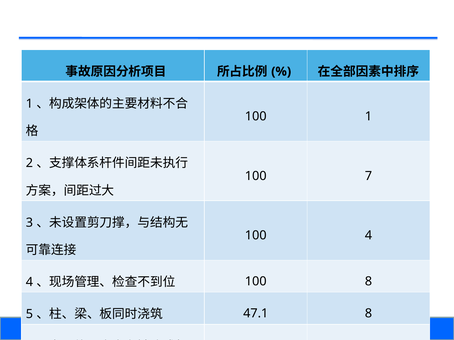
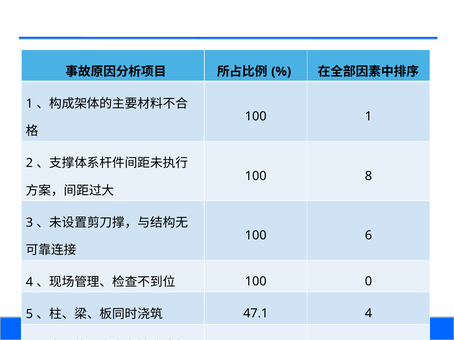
7: 7 -> 8 (369, 176)
100 4: 4 -> 6 (369, 236)
100 8: 8 -> 0 (369, 282)
47.1 8: 8 -> 4 (369, 314)
